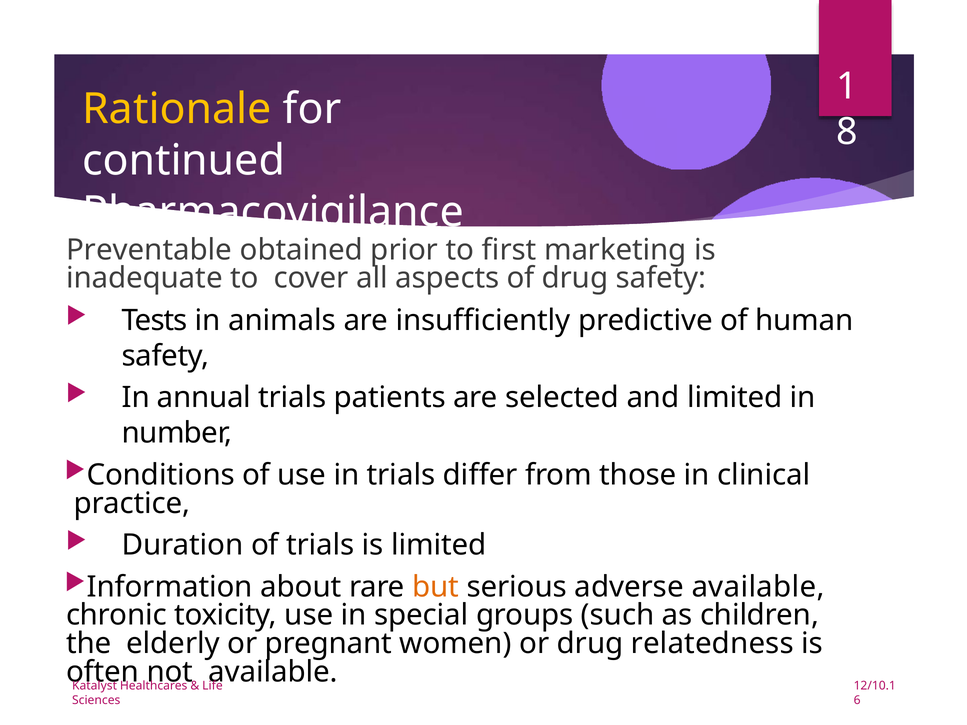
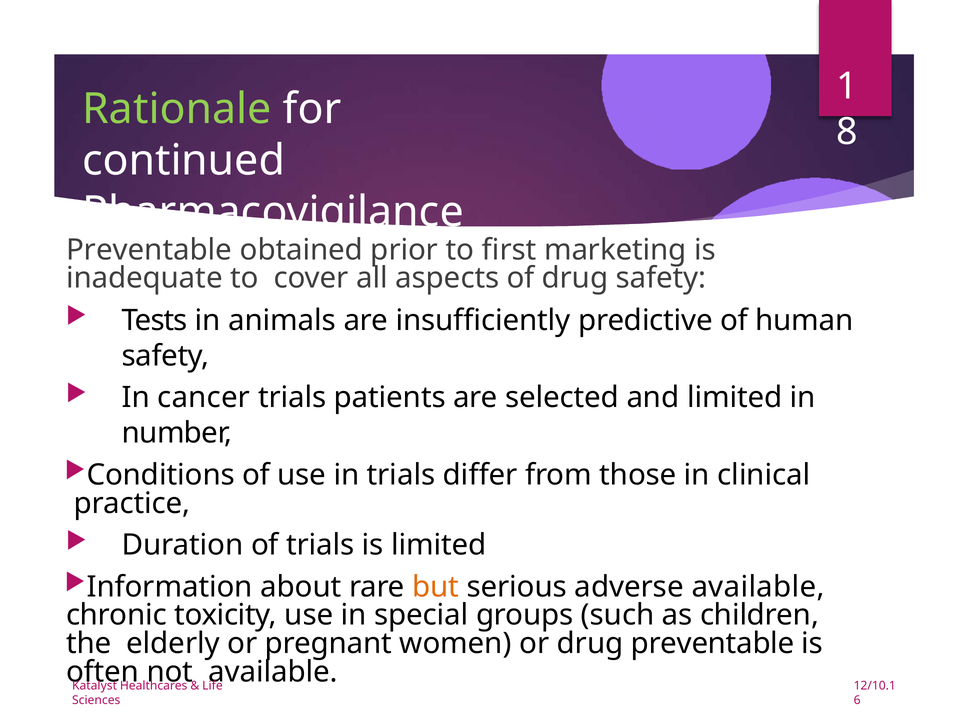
Rationale colour: yellow -> light green (177, 109)
annual: annual -> cancer (204, 398)
drug relatedness: relatedness -> preventable (713, 644)
